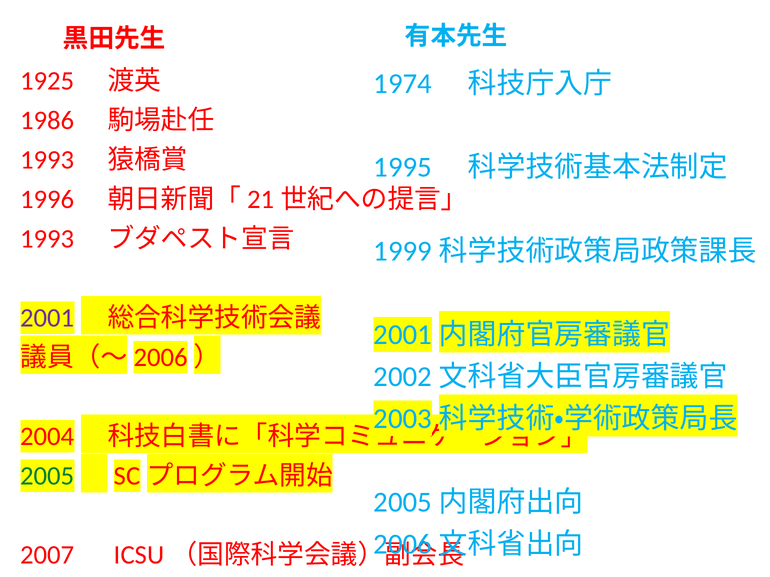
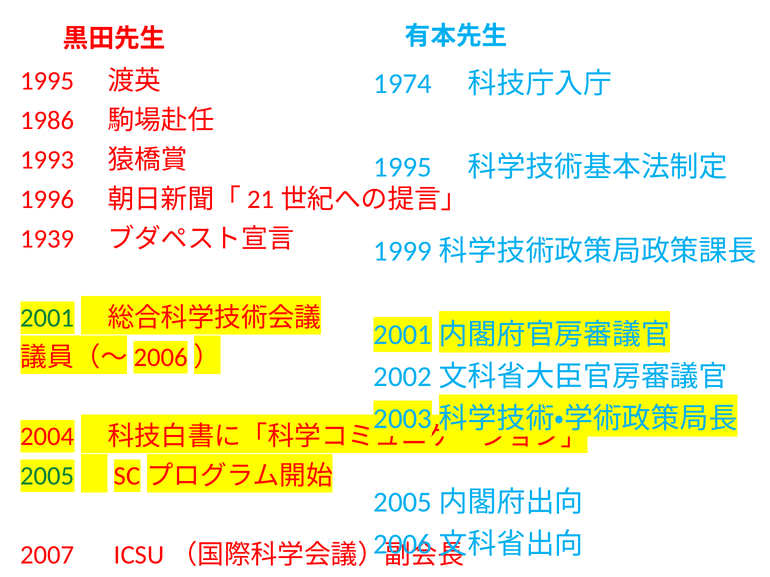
1925: 1925 -> 1995 (47, 81)
1993: 1993 -> 1939 (47, 239)
2001 colour: purple -> green (47, 318)
